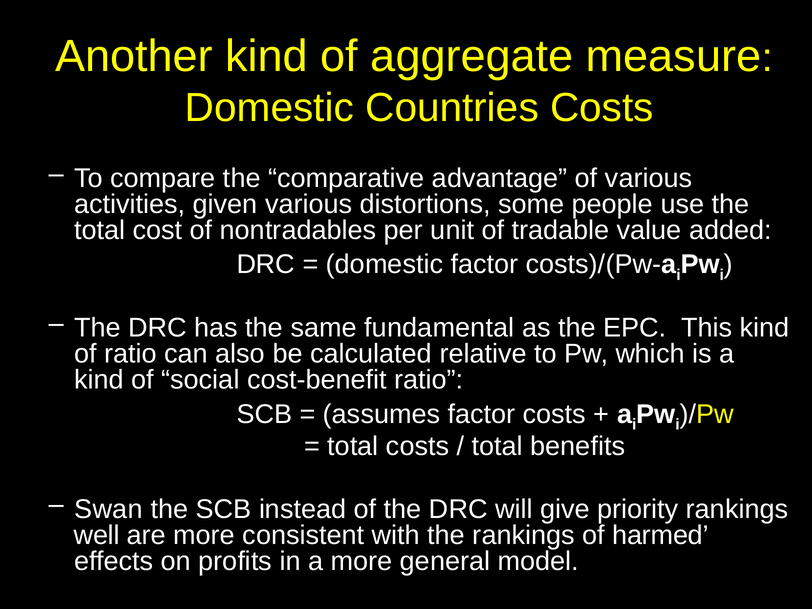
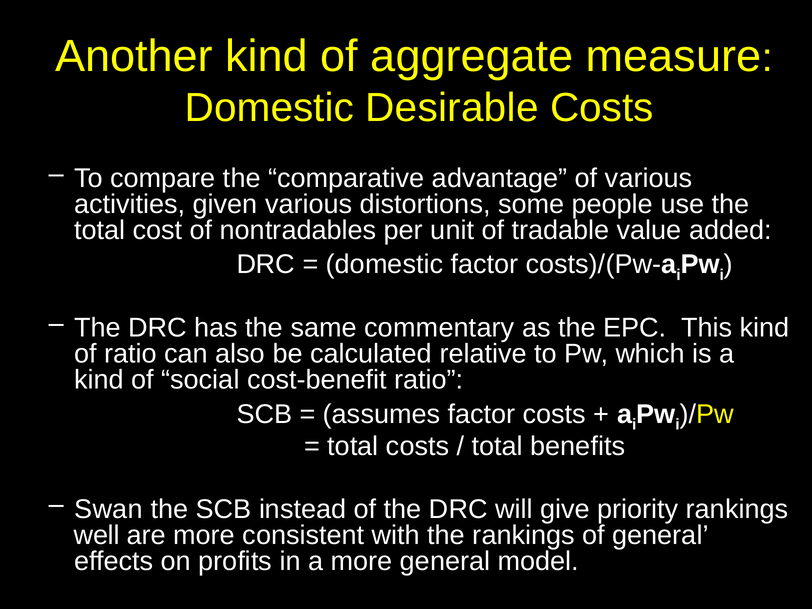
Countries: Countries -> Desirable (452, 108)
fundamental: fundamental -> commentary (439, 328)
of harmed: harmed -> general (660, 535)
